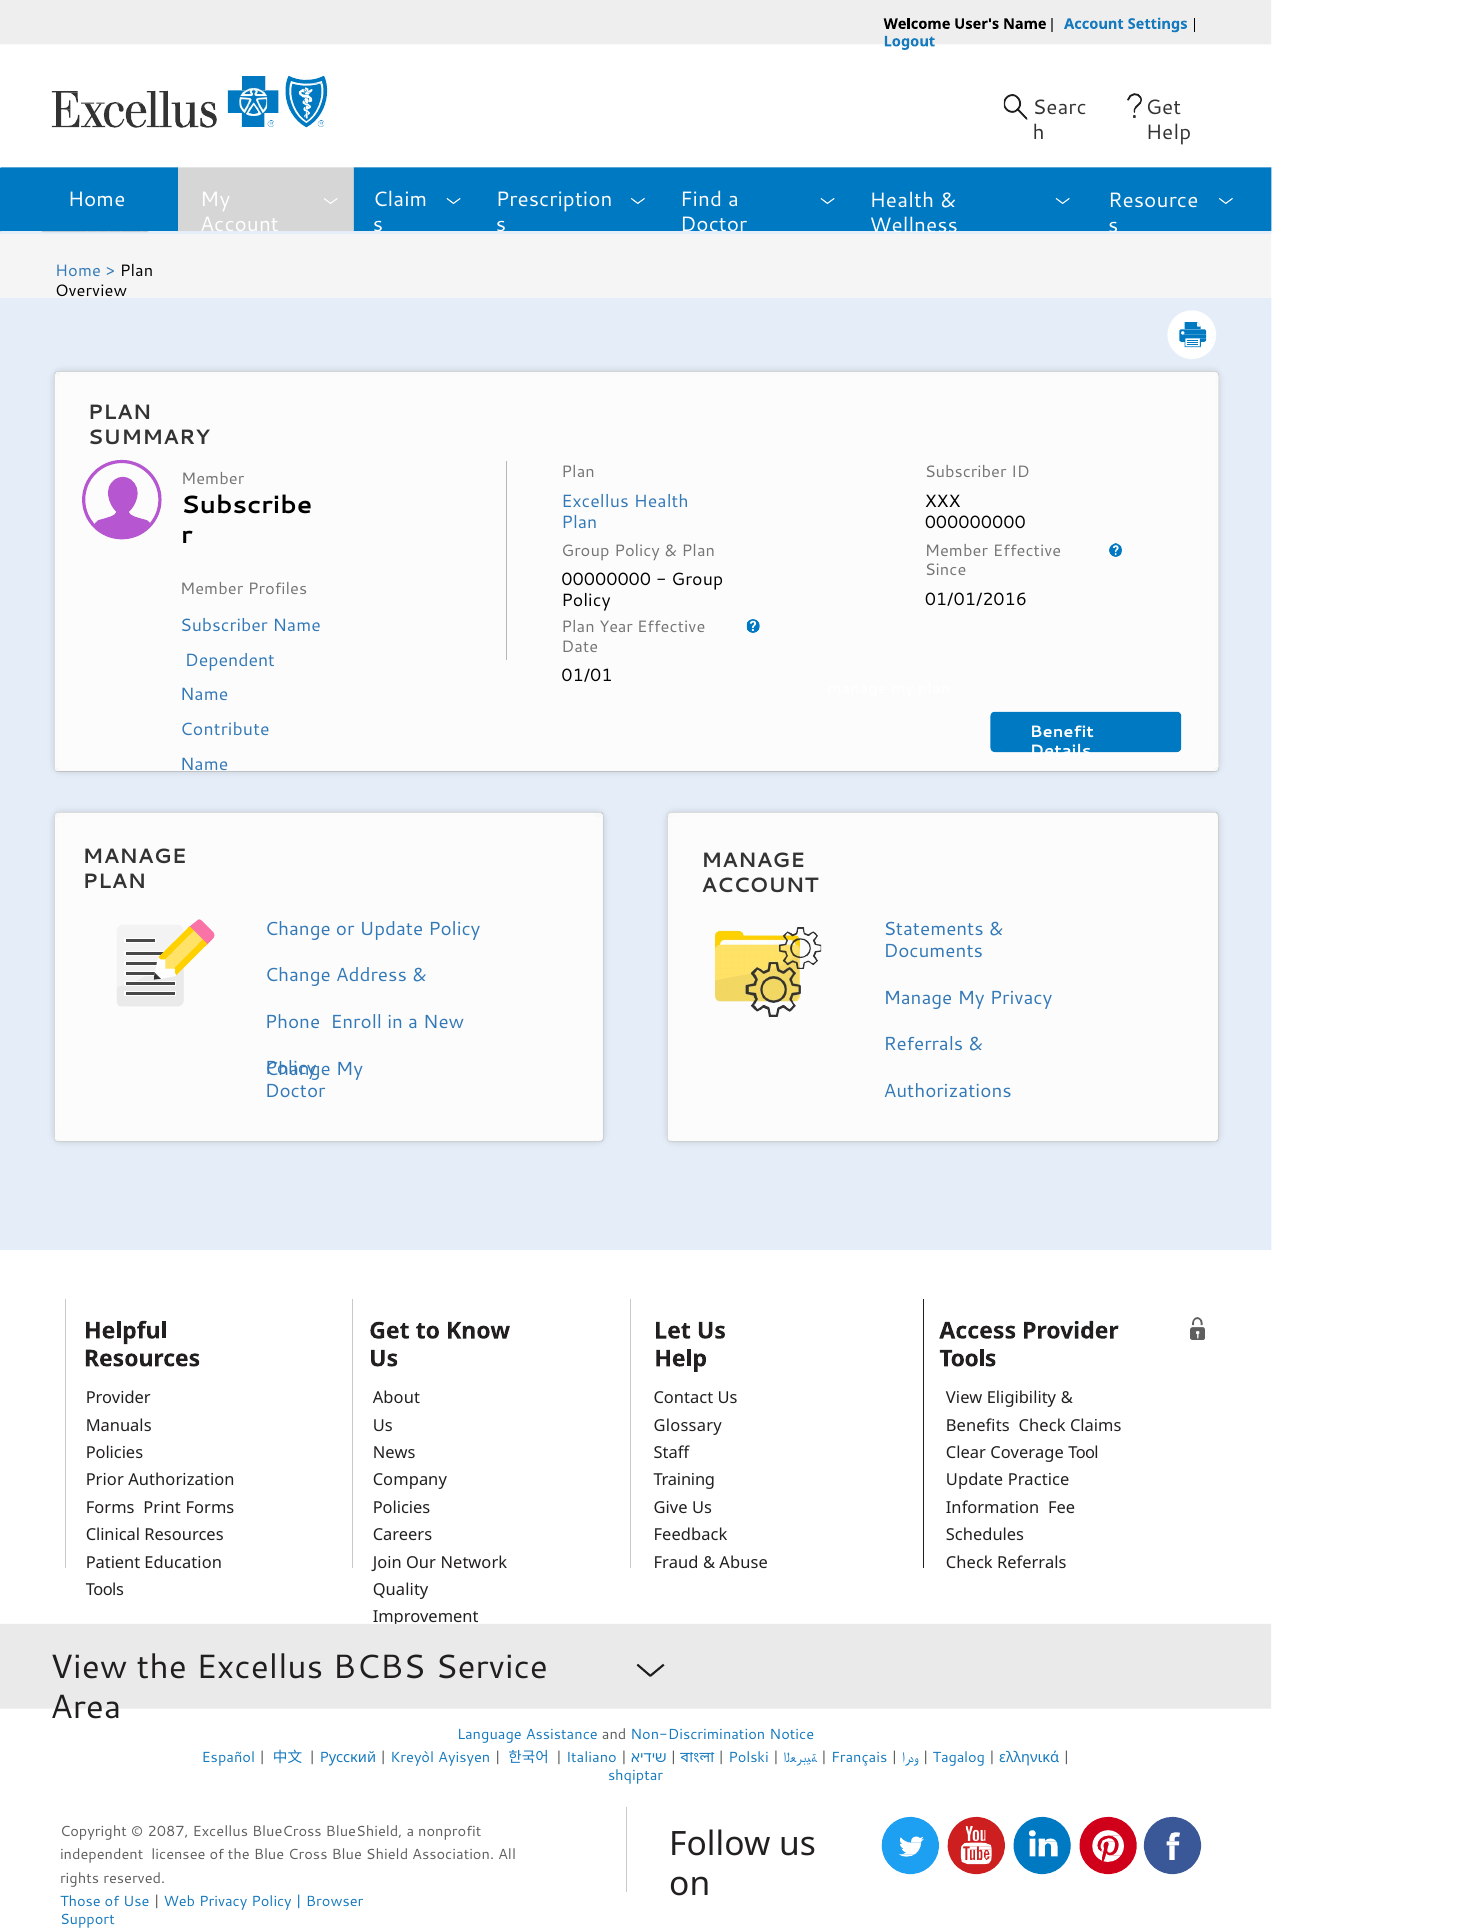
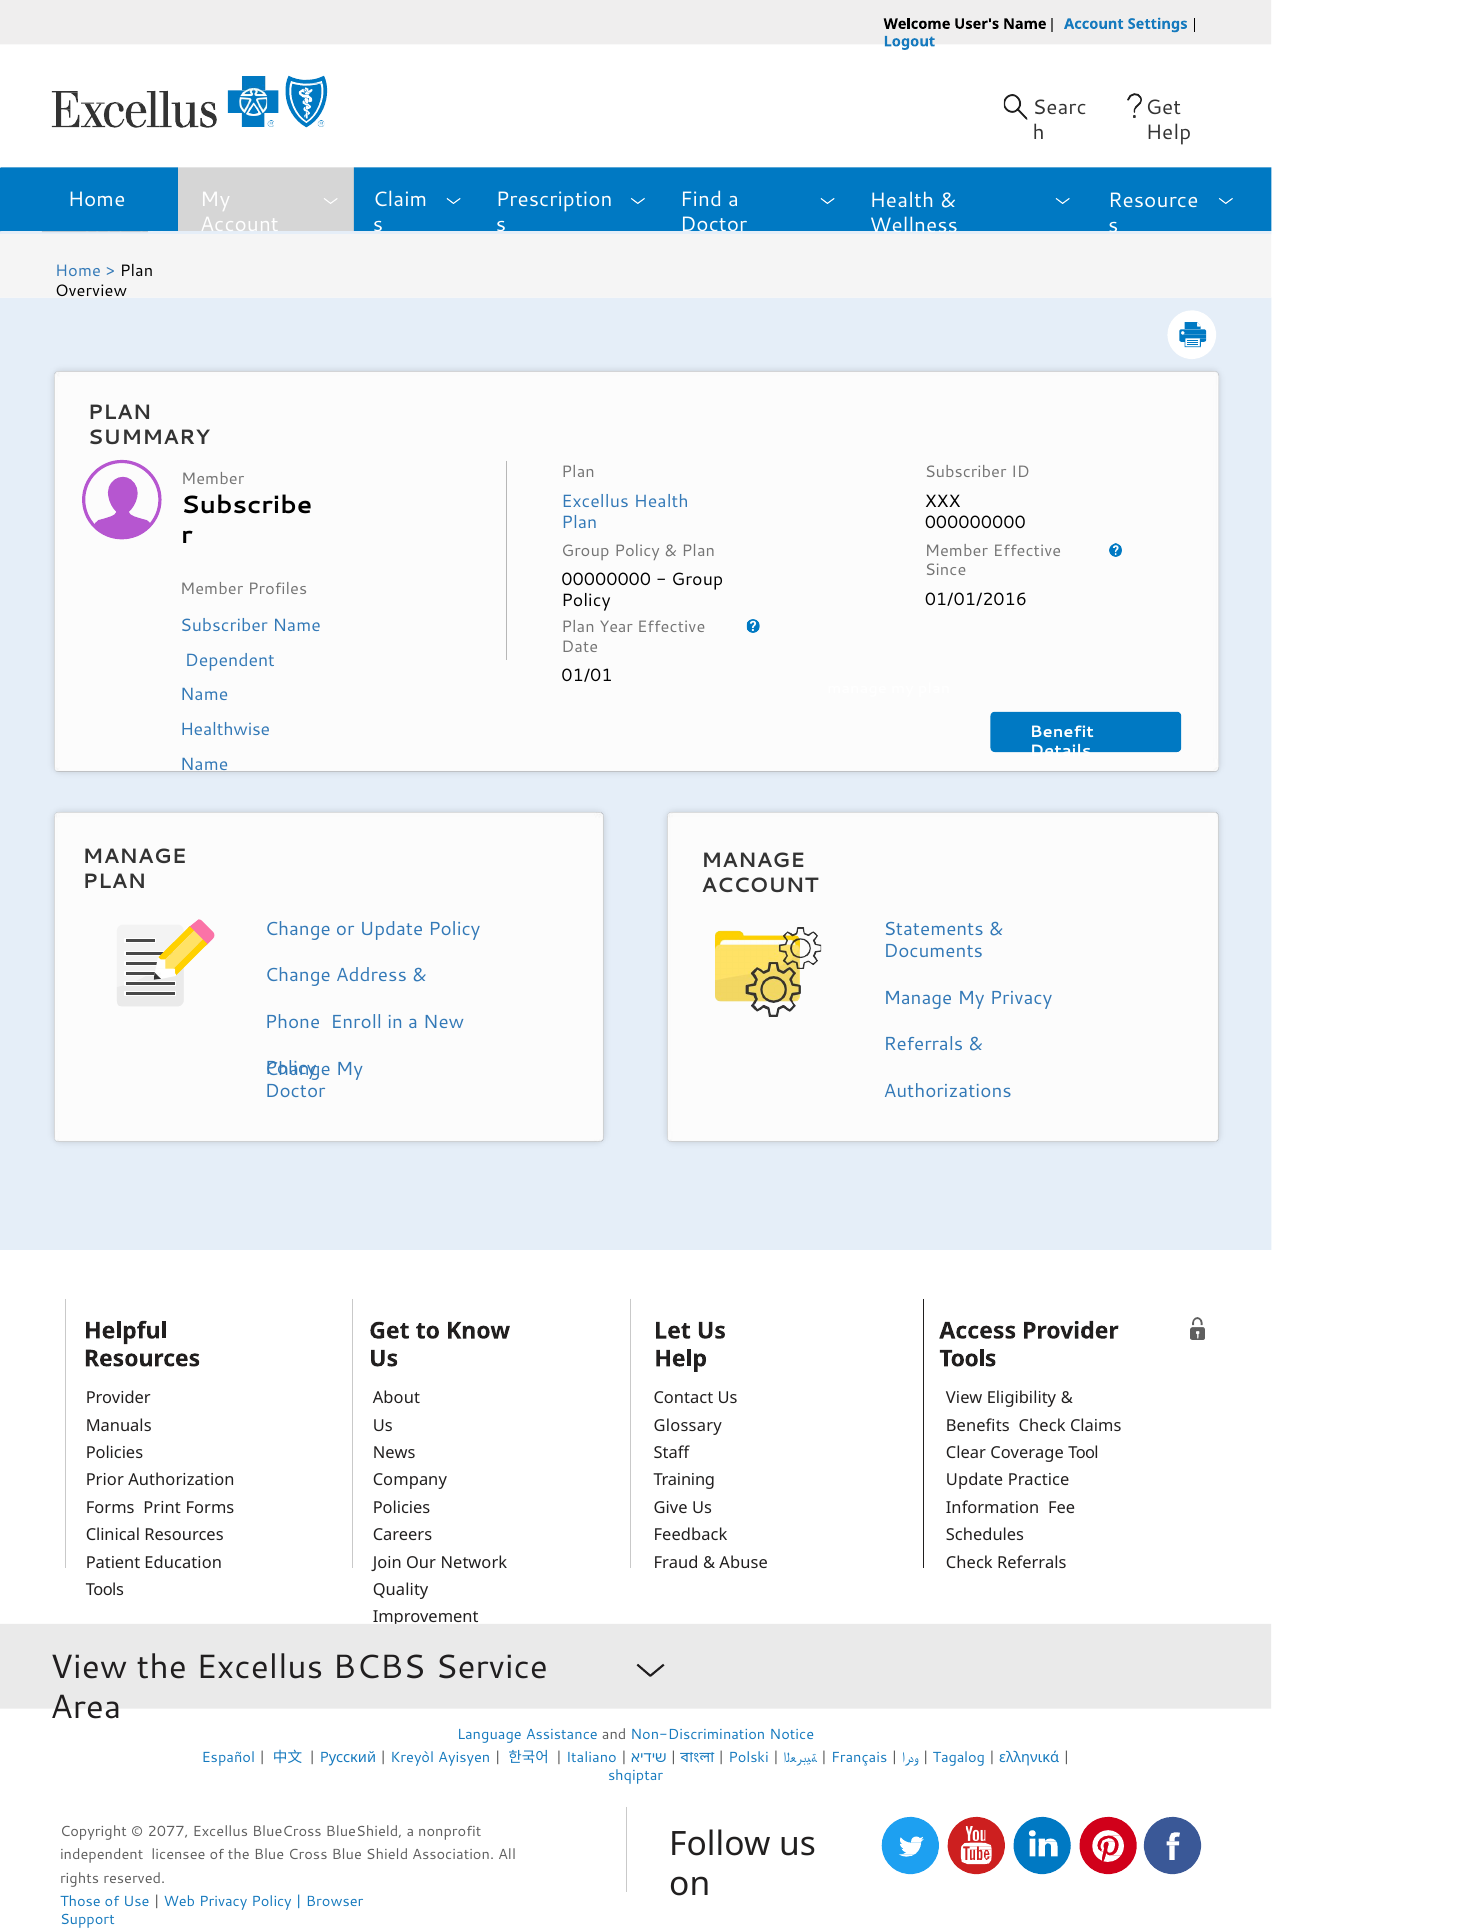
Contribute: Contribute -> Healthwise (225, 730)
2087: 2087 -> 2077 (168, 1832)
